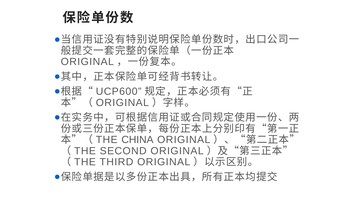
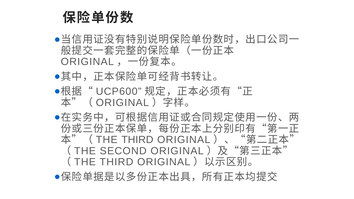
CHINA: CHINA -> THIRD (137, 140)
